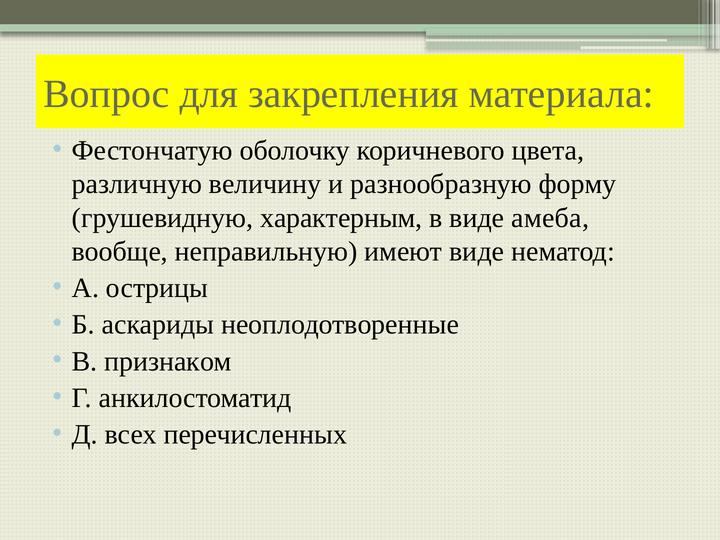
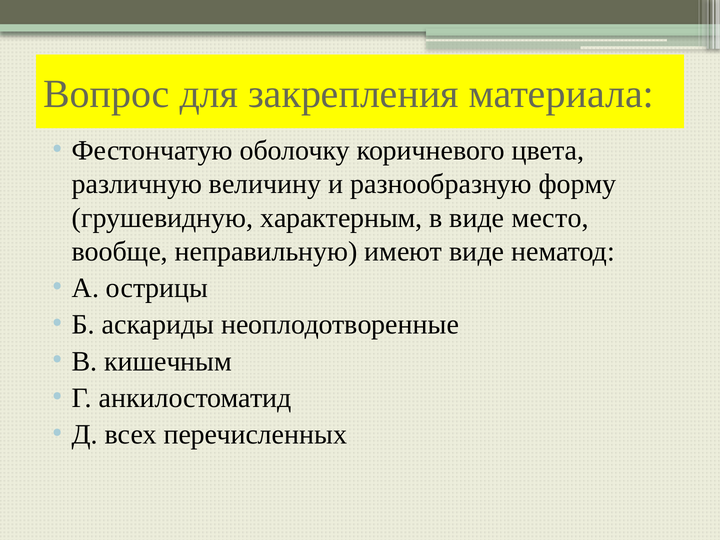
амеба: амеба -> место (550, 218)
признаком: признаком -> кишечным (168, 361)
